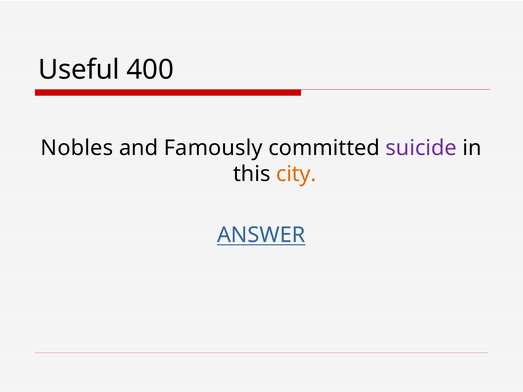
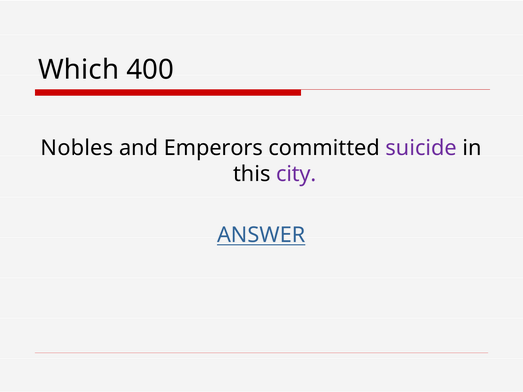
Useful: Useful -> Which (79, 70)
Famously: Famously -> Emperors (213, 148)
city colour: orange -> purple (296, 174)
